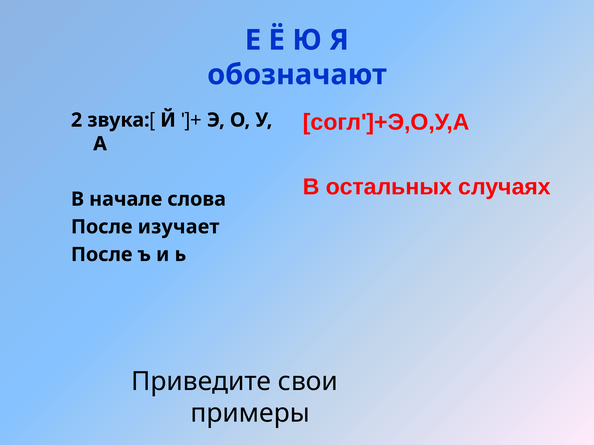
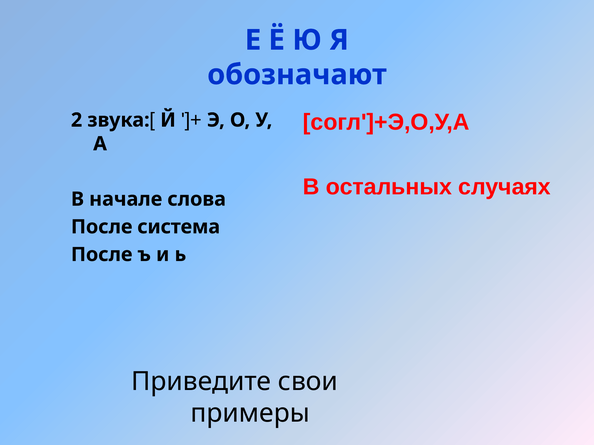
изучает: изучает -> система (179, 227)
